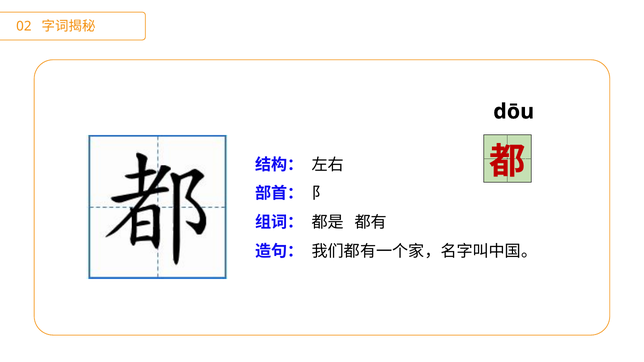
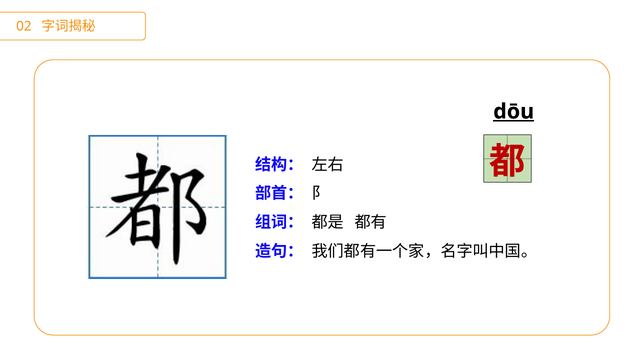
dōu underline: none -> present (514, 112)
